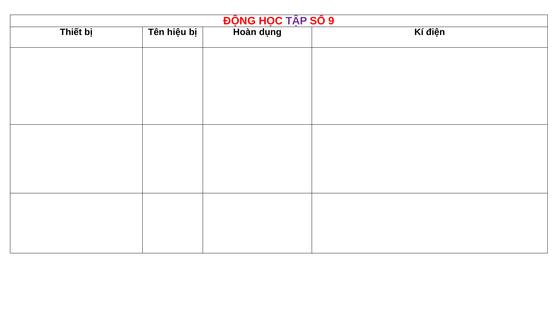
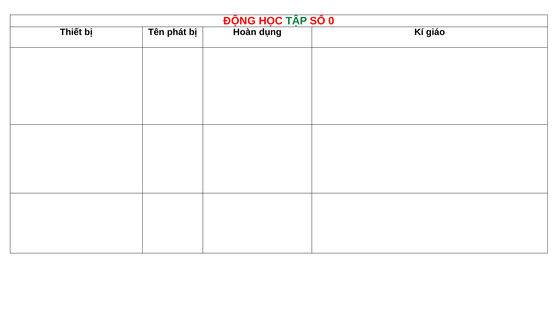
TẬP colour: purple -> green (296, 21)
9: 9 -> 0 (331, 21)
hiệu: hiệu -> phát (177, 32)
điện: điện -> giáo (436, 32)
